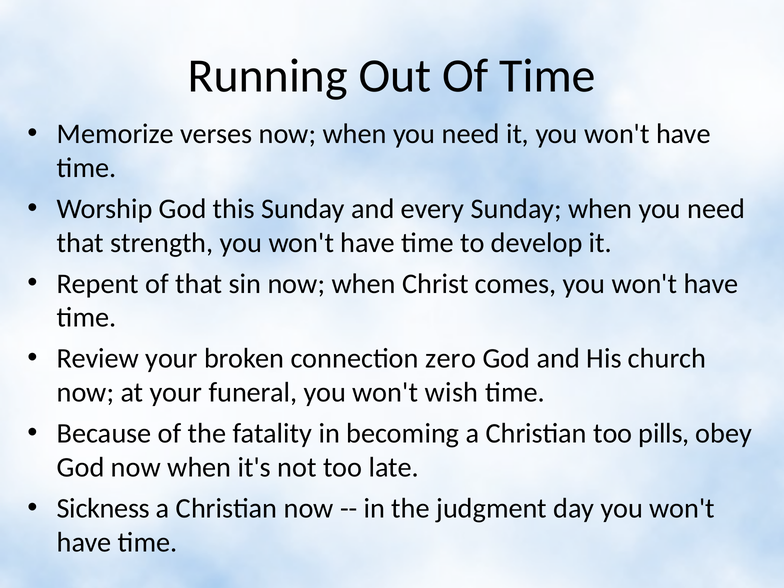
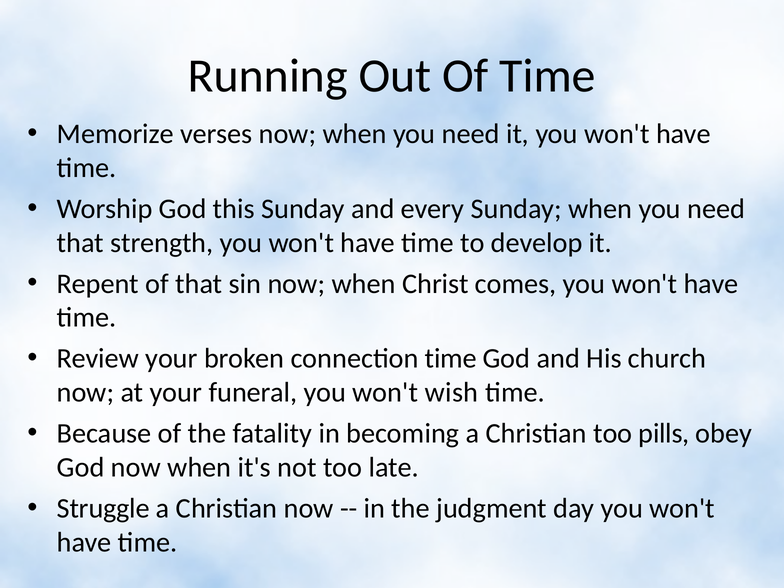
connection zero: zero -> time (451, 359)
Sickness: Sickness -> Struggle (103, 508)
